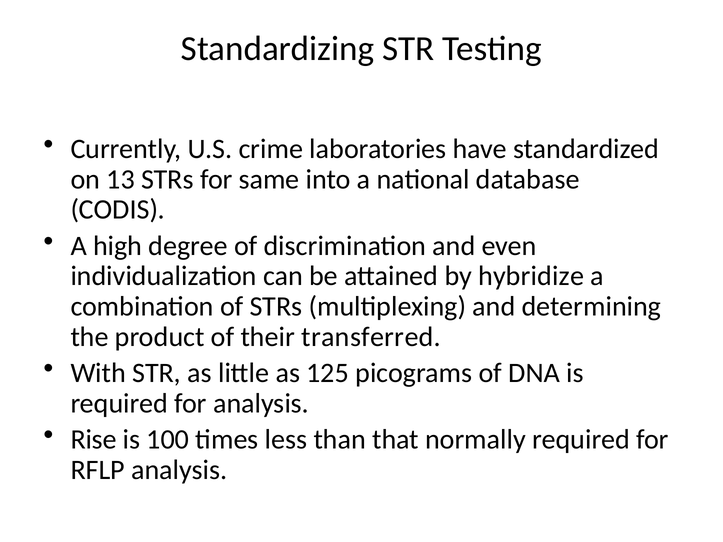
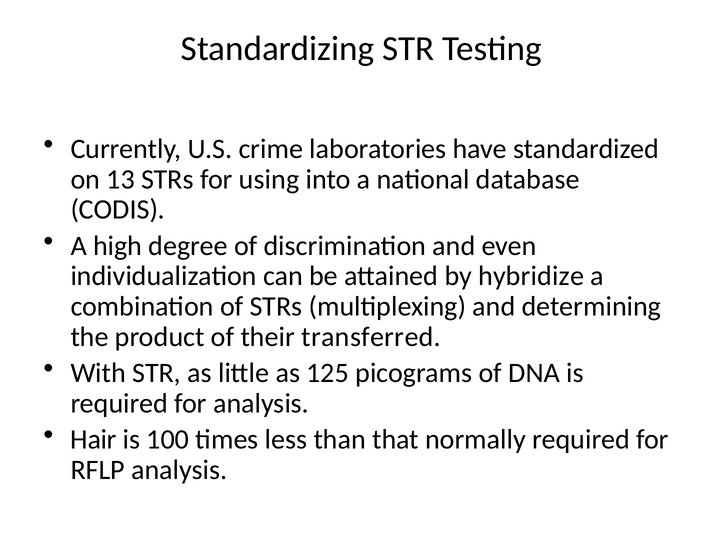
same: same -> using (269, 179)
Rise: Rise -> Hair (94, 440)
